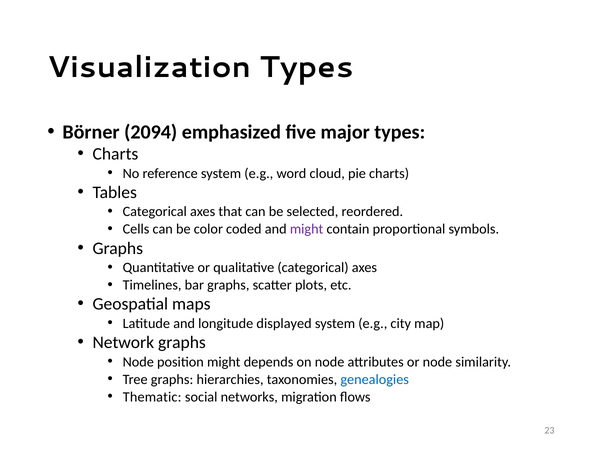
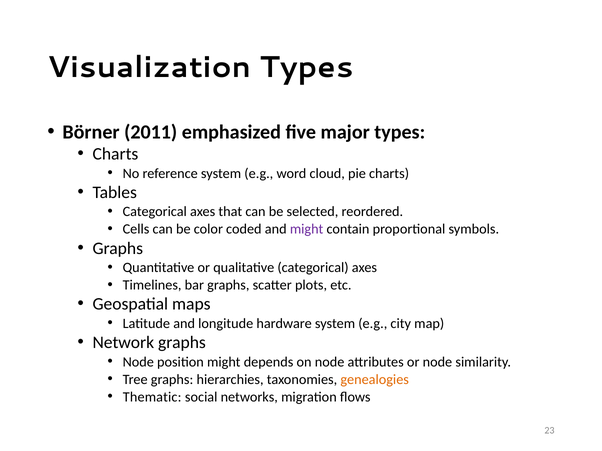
2094: 2094 -> 2011 (151, 132)
displayed: displayed -> hardware (284, 324)
genealogies colour: blue -> orange (375, 380)
